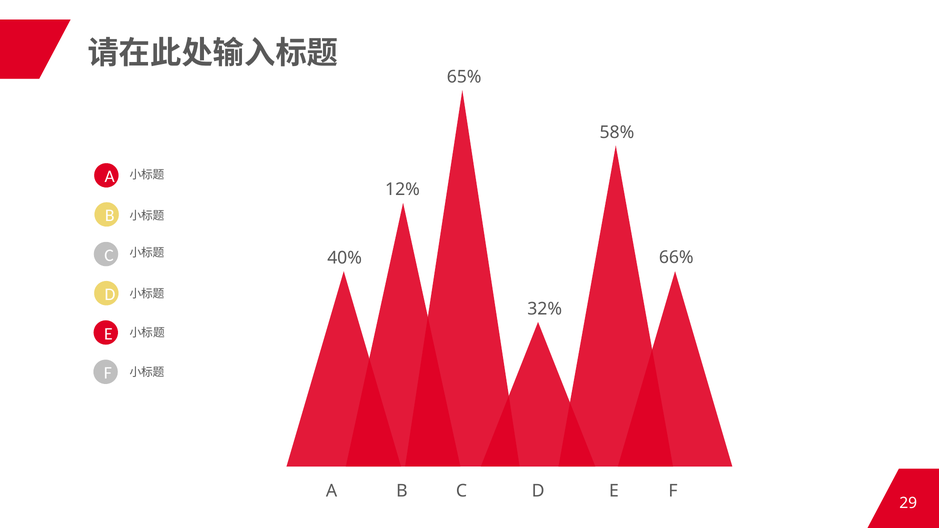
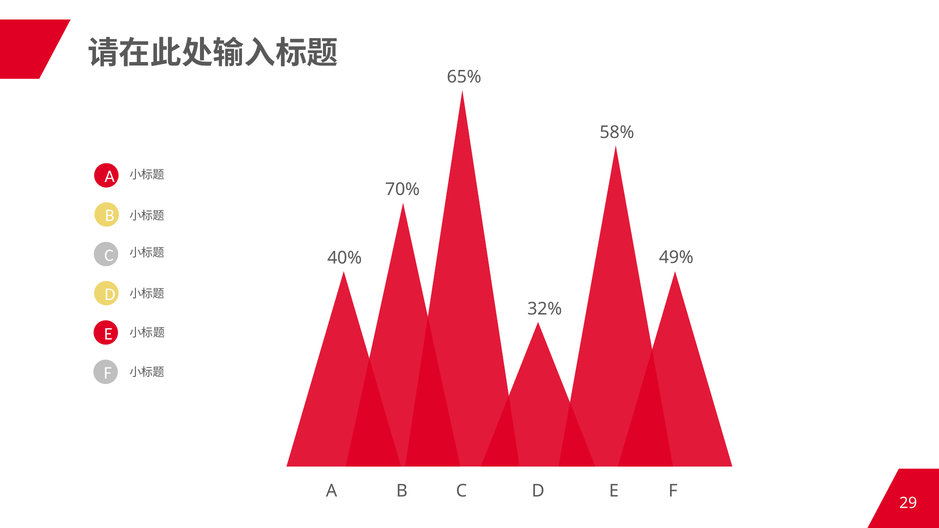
12%: 12% -> 70% (402, 190)
66%: 66% -> 49% (676, 257)
